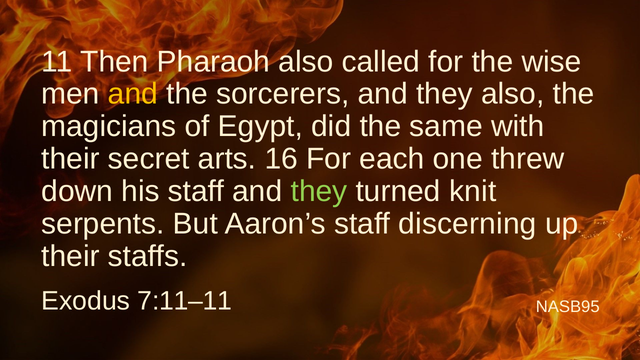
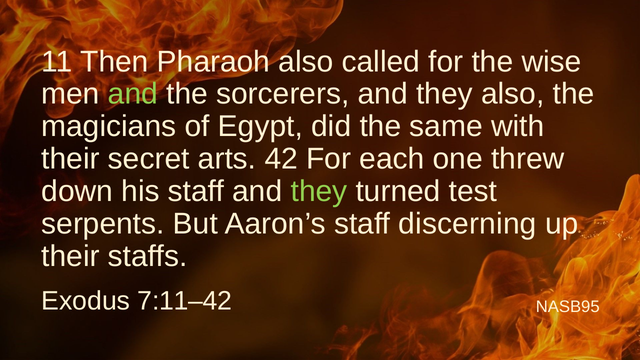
and colour: yellow -> light green (133, 94)
16: 16 -> 42 (281, 159)
knit: knit -> test (473, 191)
7:11–11: 7:11–11 -> 7:11–42 (185, 301)
